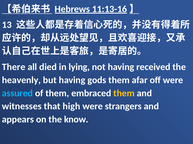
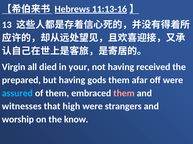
There: There -> Virgin (14, 67)
lying: lying -> your (79, 67)
heavenly: heavenly -> prepared (21, 80)
them colour: yellow -> pink (124, 94)
appears: appears -> worship (18, 120)
